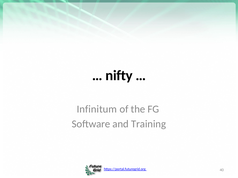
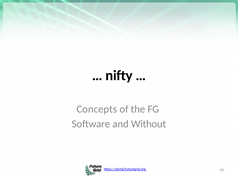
Infinitum: Infinitum -> Concepts (97, 109)
Training: Training -> Without (149, 124)
